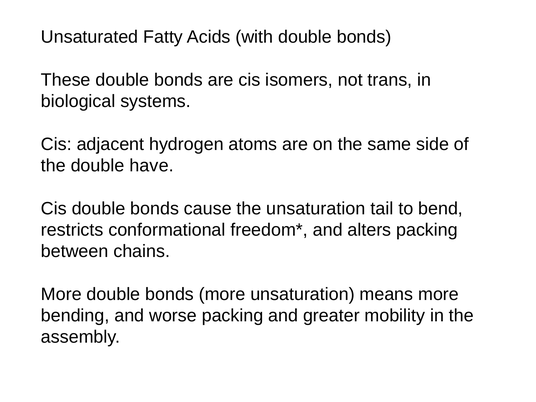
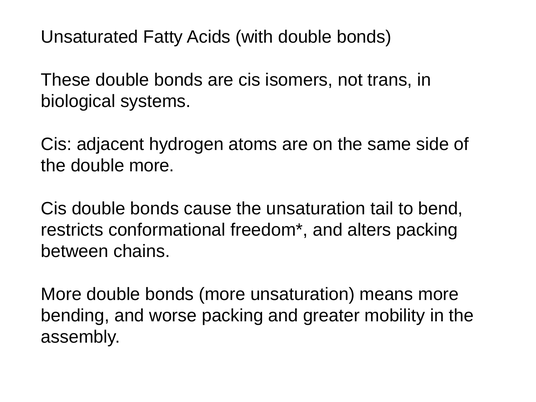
double have: have -> more (152, 166)
